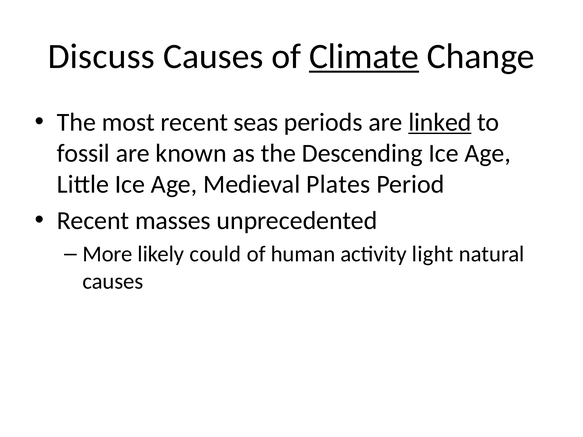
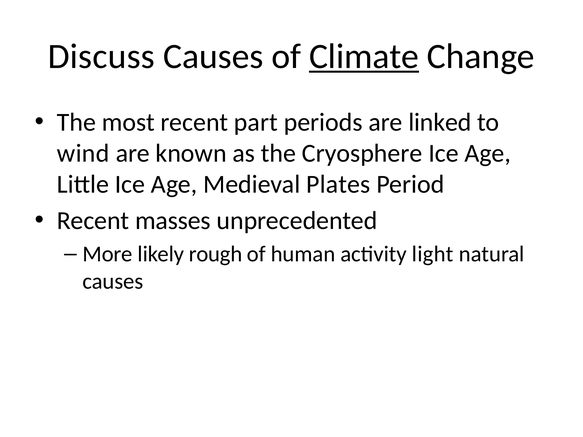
seas: seas -> part (256, 122)
linked underline: present -> none (440, 122)
fossil: fossil -> wind (83, 153)
Descending: Descending -> Cryosphere (362, 153)
could: could -> rough (216, 254)
